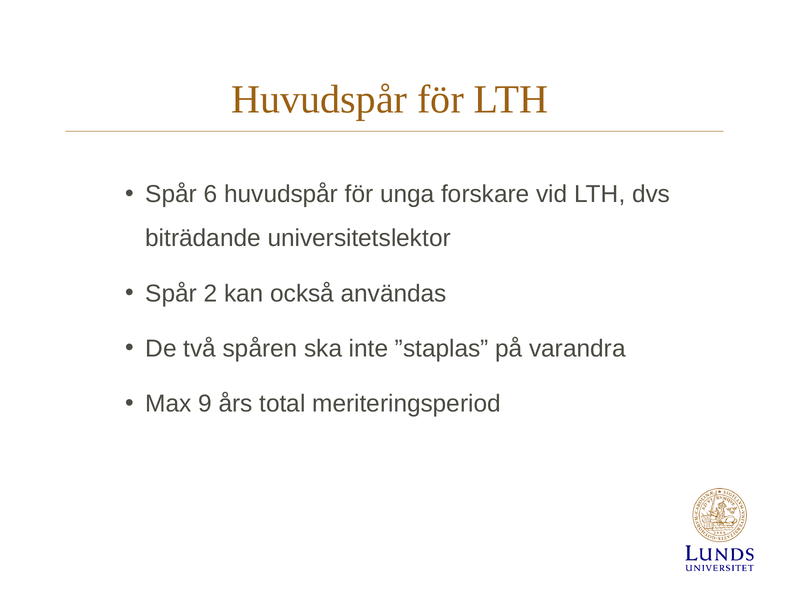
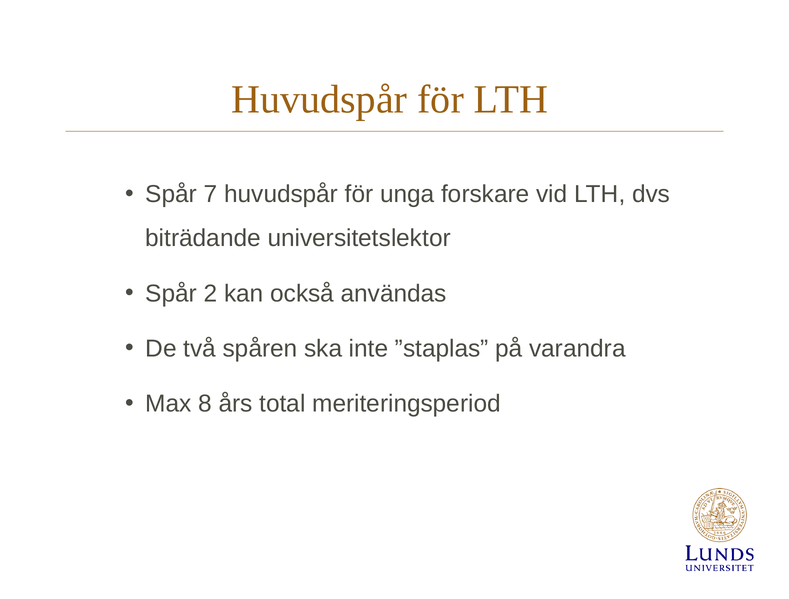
6: 6 -> 7 (211, 195)
9: 9 -> 8 (205, 404)
